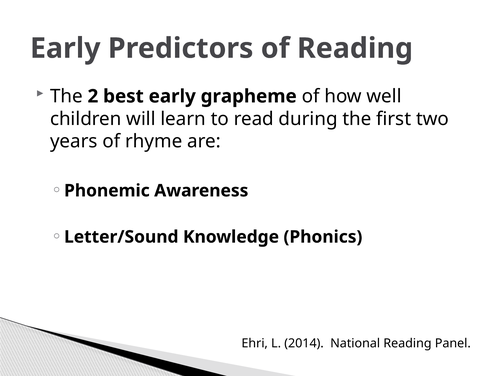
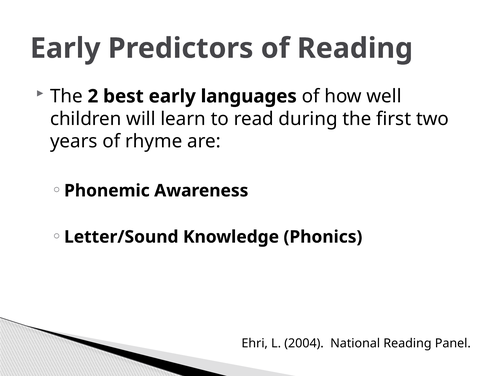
grapheme: grapheme -> languages (249, 96)
2014: 2014 -> 2004 (304, 343)
